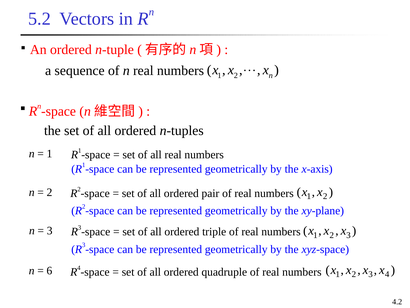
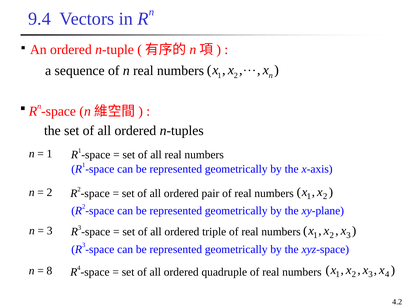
5.2: 5.2 -> 9.4 (39, 19)
6: 6 -> 8 (49, 270)
